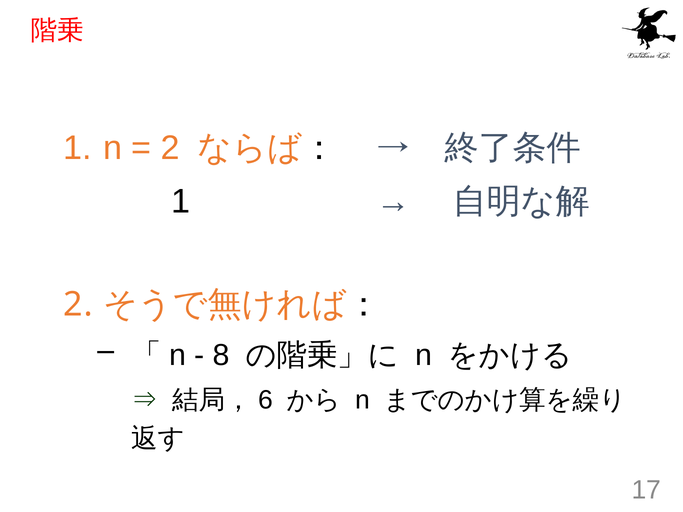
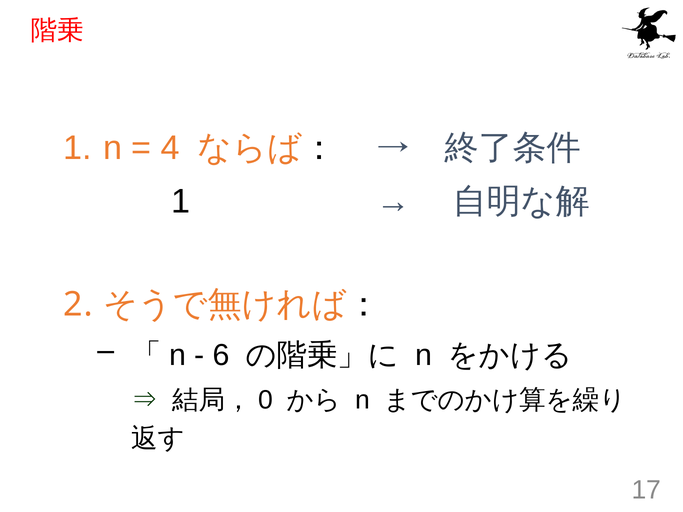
2: 2 -> 4 (170, 148)
8: 8 -> 6 (221, 355)
6: 6 -> 0 (266, 400)
